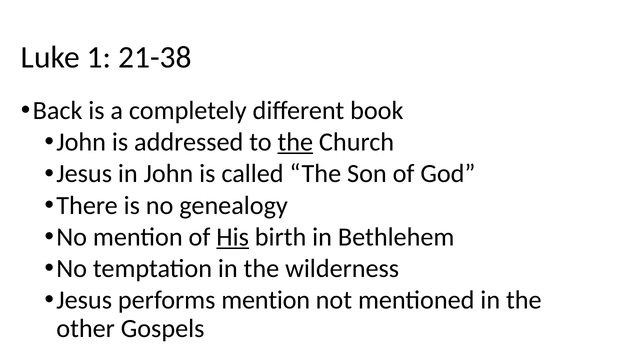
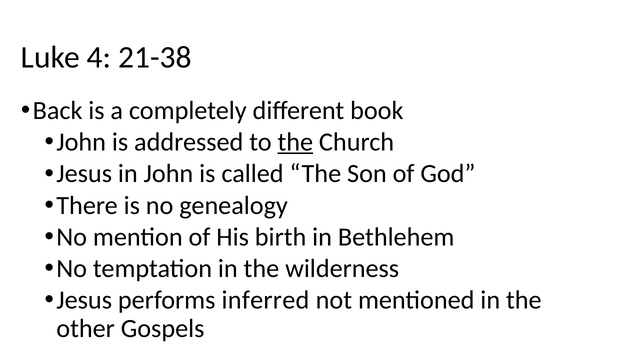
1: 1 -> 4 (99, 57)
His underline: present -> none (233, 237)
performs mention: mention -> inferred (265, 300)
